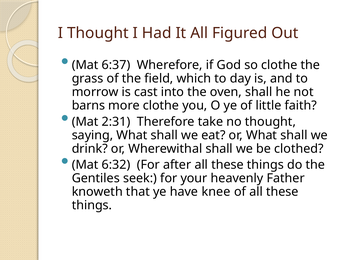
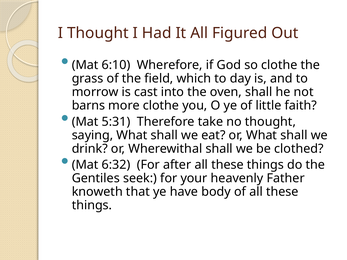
6:37: 6:37 -> 6:10 (116, 65)
2:31: 2:31 -> 5:31 (116, 122)
knee: knee -> body (216, 192)
